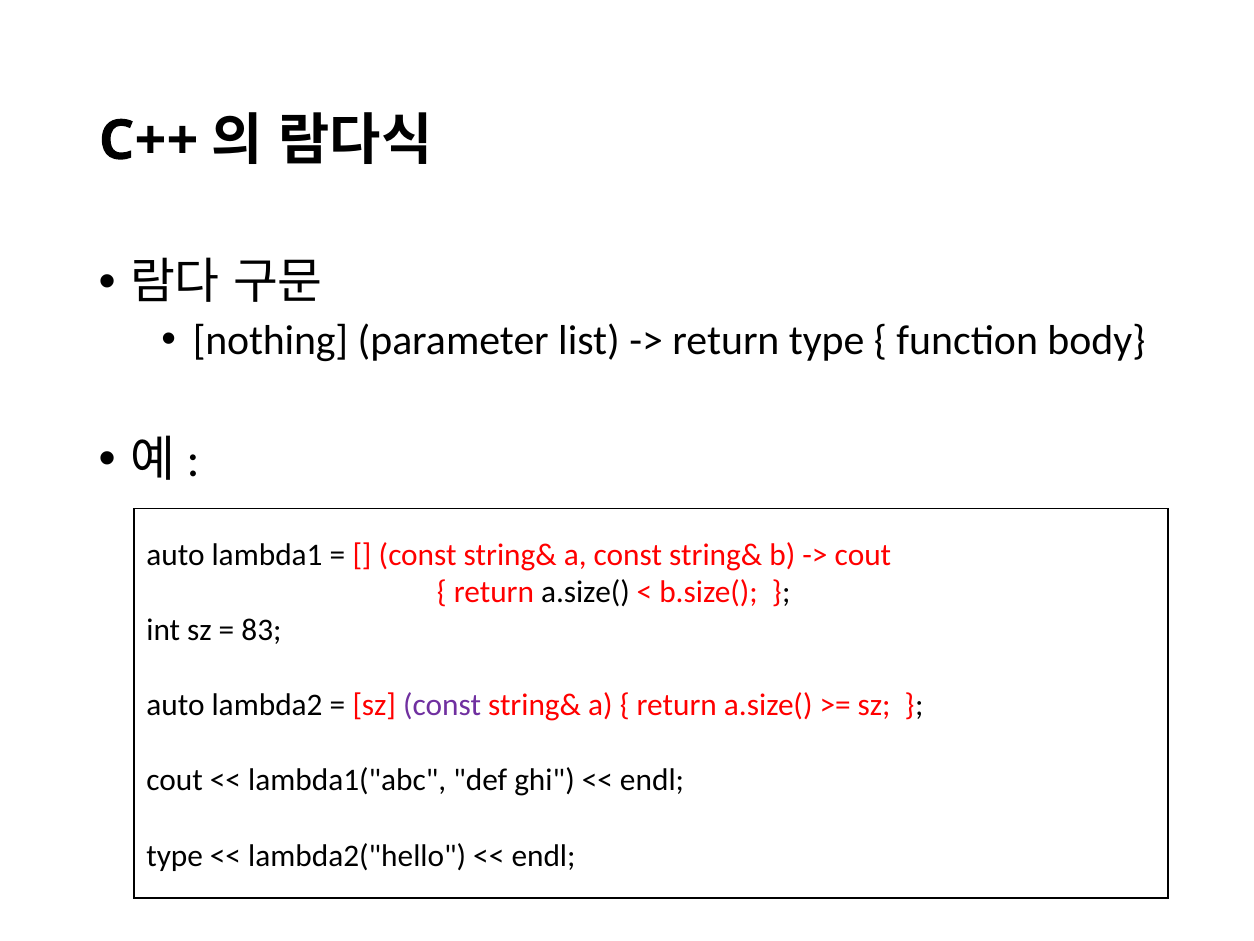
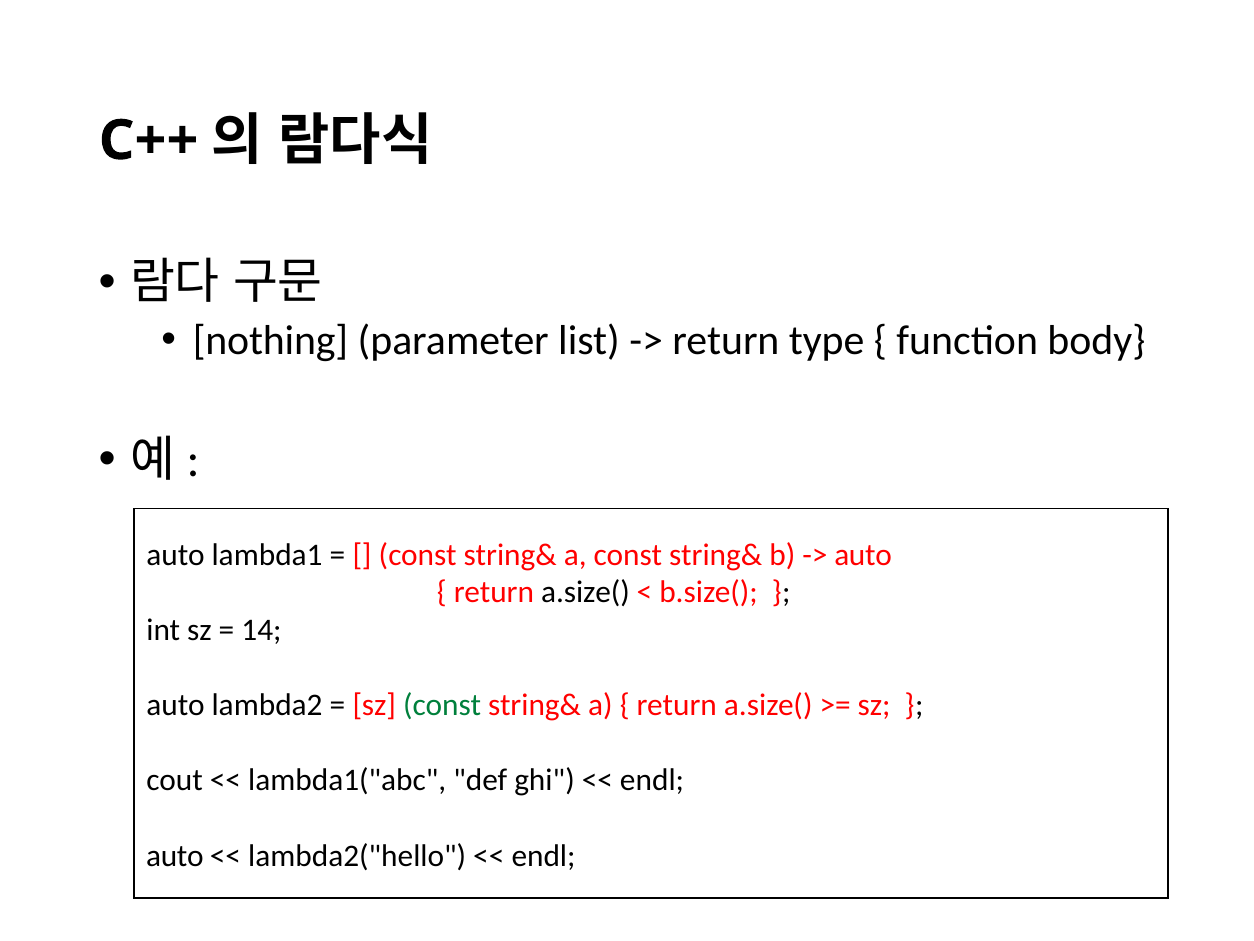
cout: cout -> auto (863, 554)
83: 83 -> 14 (261, 630)
const colour: purple -> green (442, 705)
type: type -> auto (175, 855)
